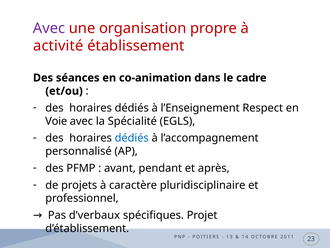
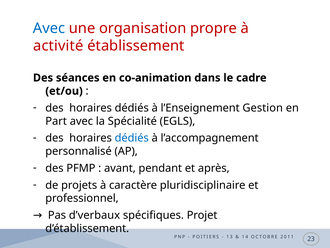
Avec colour: purple -> blue (49, 28)
Respect: Respect -> Gestion (263, 108)
Voie: Voie -> Part (56, 121)
